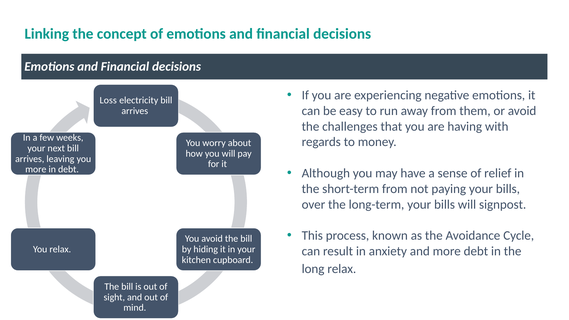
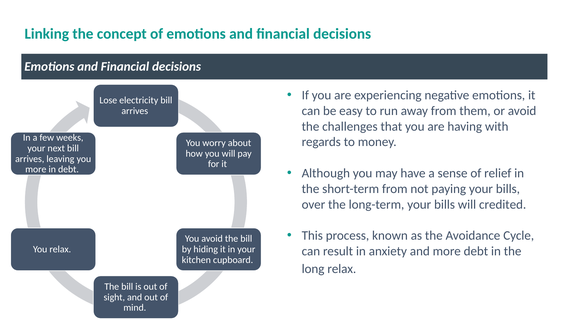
Loss: Loss -> Lose (108, 101)
signpost: signpost -> credited (503, 205)
